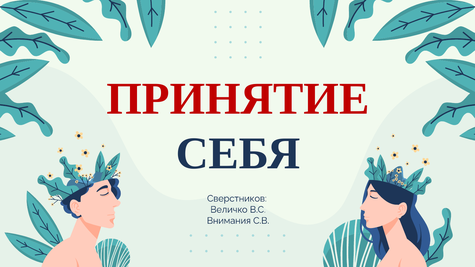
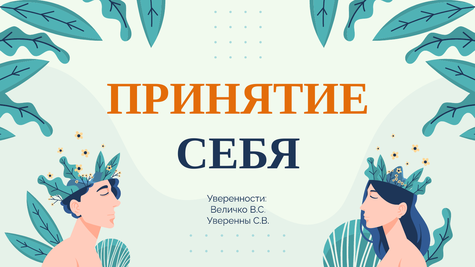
ПРИНЯТИЕ colour: red -> orange (238, 99)
Сверстников: Сверстников -> Уверенности (237, 199)
Внимания: Внимания -> Уверенны (229, 221)
